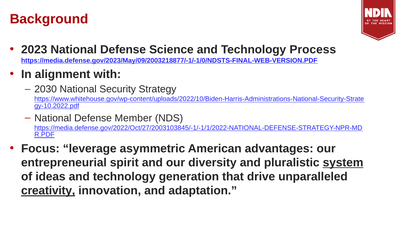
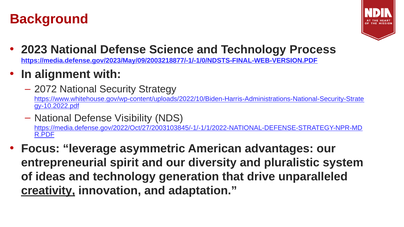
2030: 2030 -> 2072 (46, 89)
Member: Member -> Visibility (133, 118)
system underline: present -> none (343, 163)
